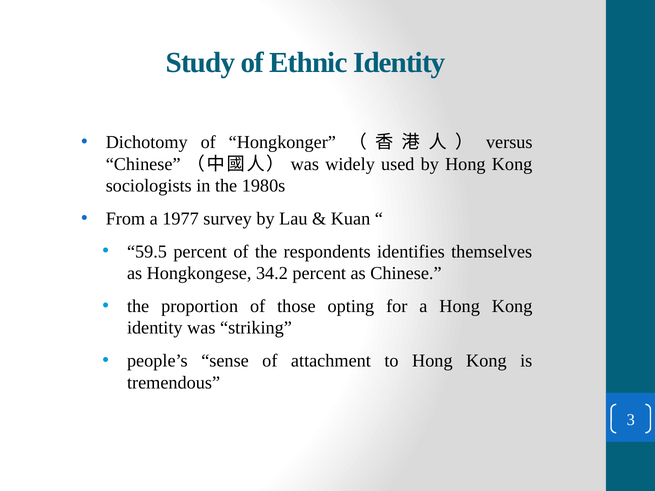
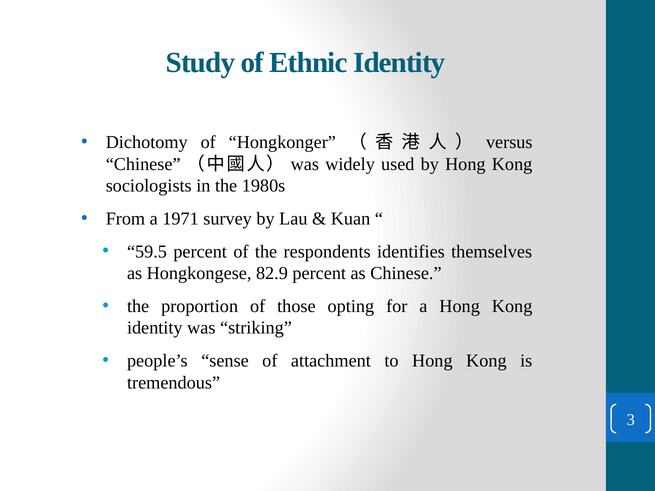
1977: 1977 -> 1971 (181, 219)
34.2: 34.2 -> 82.9 (272, 273)
